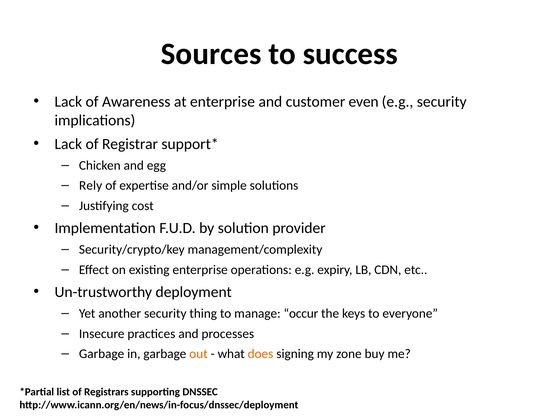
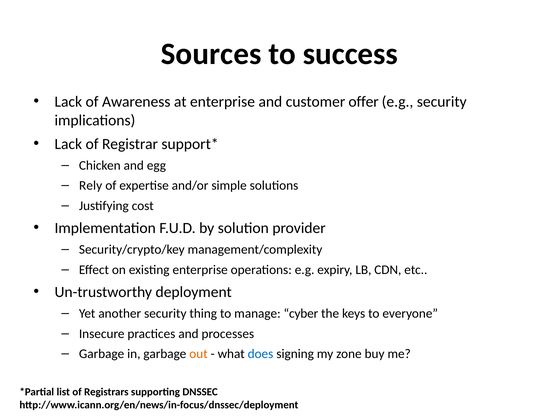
even: even -> offer (364, 102)
occur: occur -> cyber (301, 314)
does colour: orange -> blue (260, 354)
